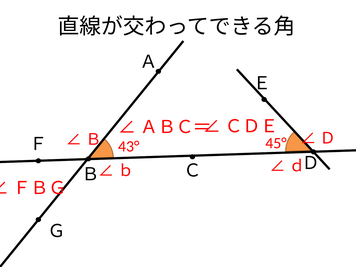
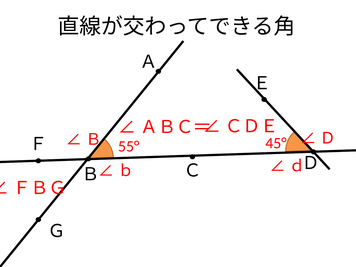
43°: 43° -> 55° (129, 146)
